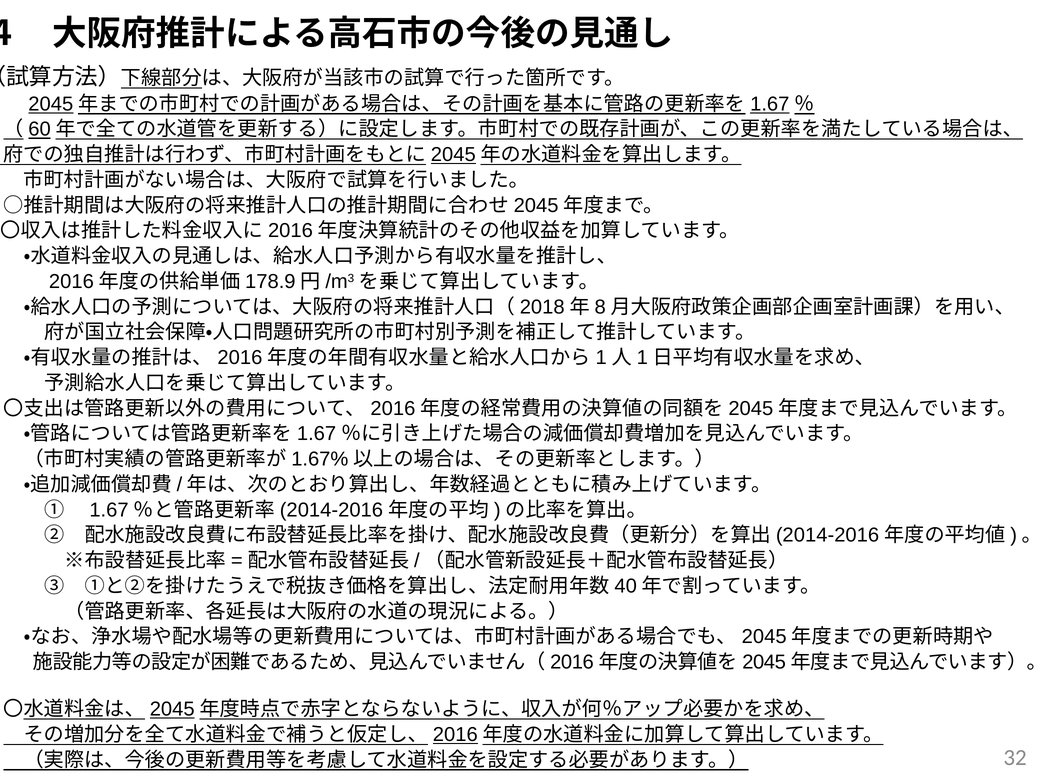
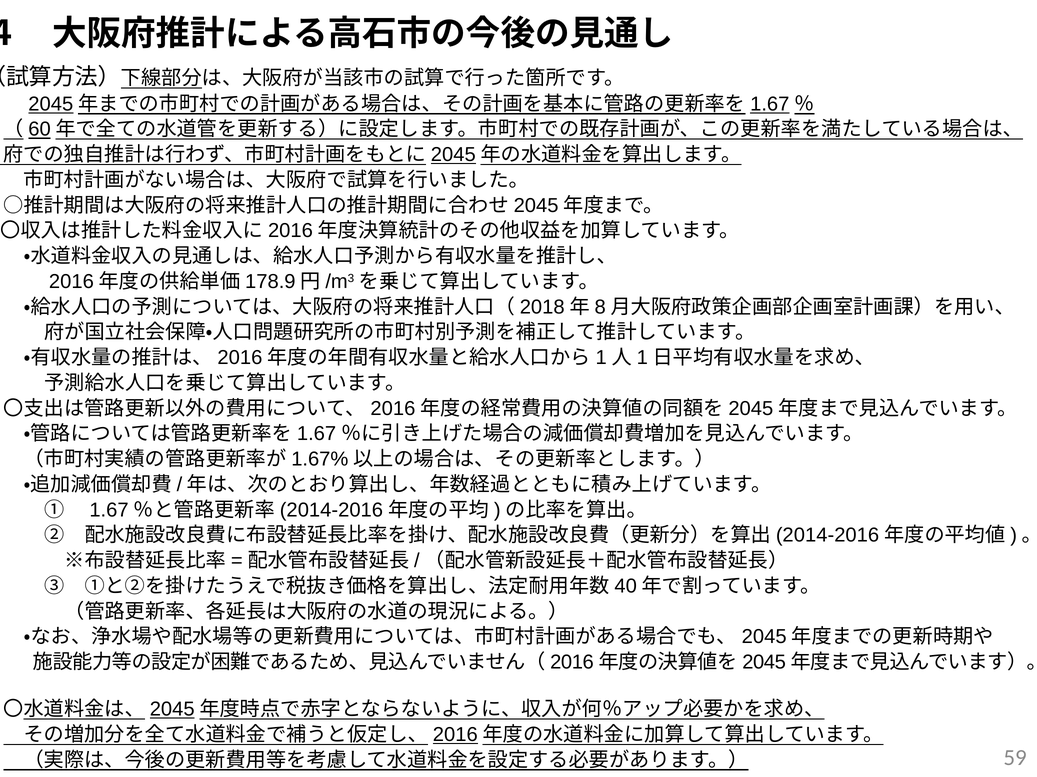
32: 32 -> 59 (1015, 758)
